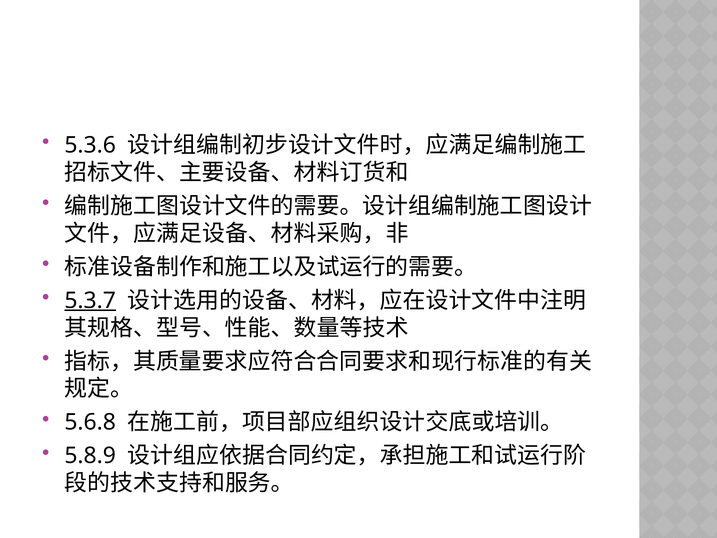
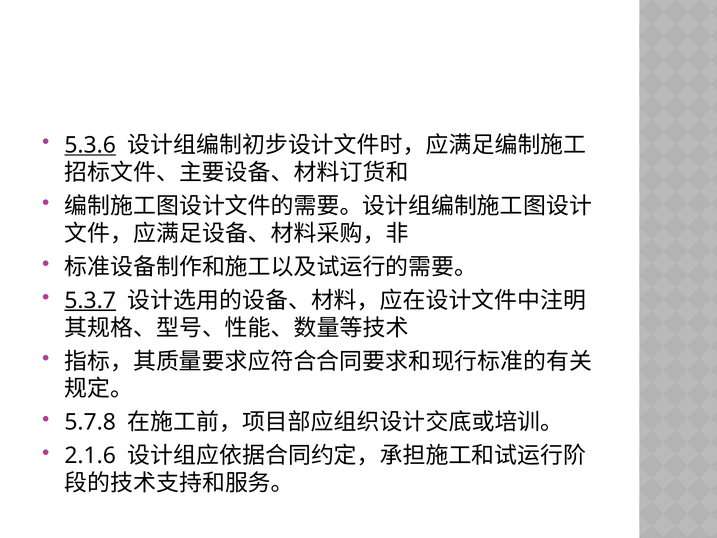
5.3.6 underline: none -> present (90, 145)
5.6.8: 5.6.8 -> 5.7.8 (90, 422)
5.8.9: 5.8.9 -> 2.1.6 (90, 456)
